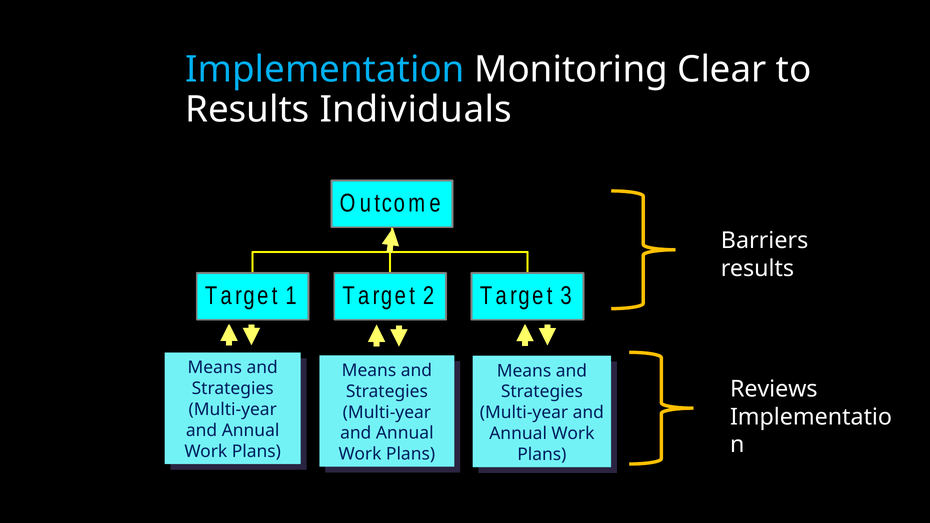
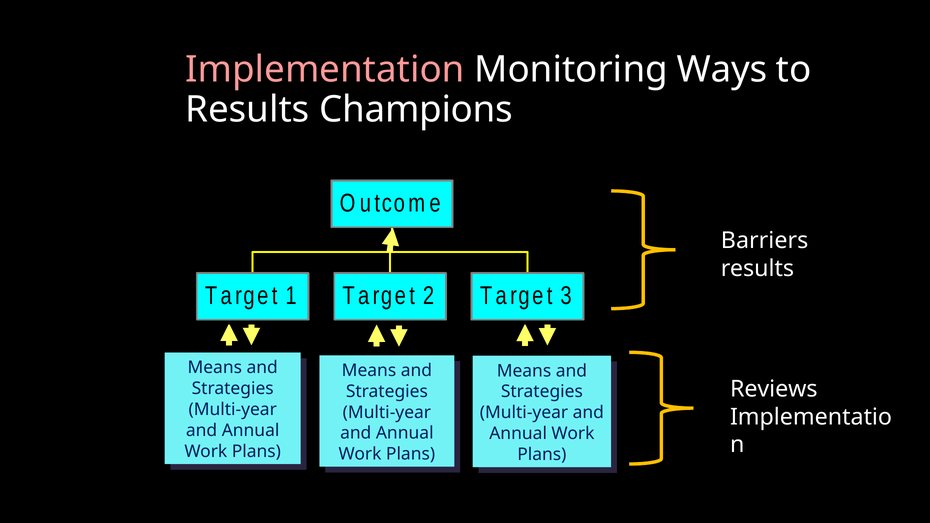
Implementation colour: light blue -> pink (325, 70)
Clear: Clear -> Ways (722, 70)
Individuals: Individuals -> Champions (416, 109)
